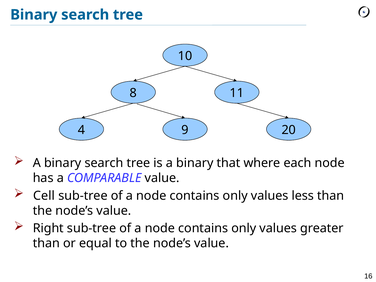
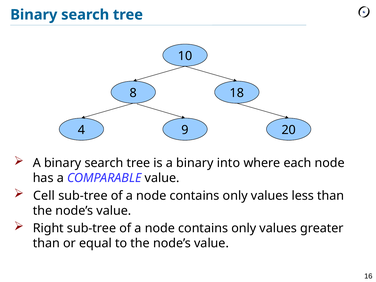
11: 11 -> 18 (237, 93)
that: that -> into (228, 163)
